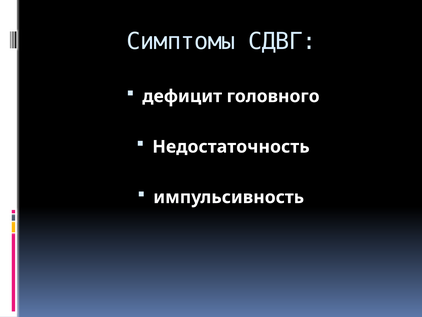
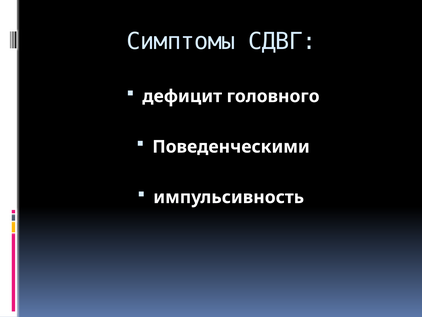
Недостаточность: Недостаточность -> Поведенческими (231, 147)
